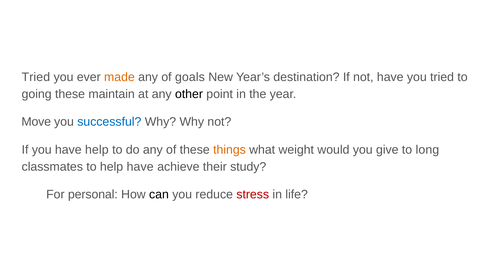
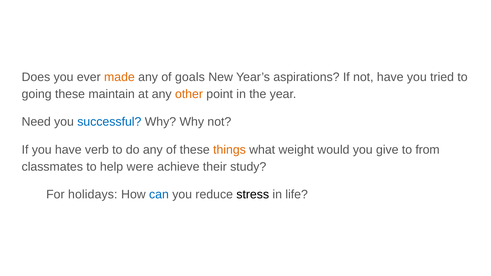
Tried: Tried -> Does (36, 77)
destination: destination -> aspirations (306, 77)
other colour: black -> orange (189, 94)
Move: Move -> Need (36, 122)
have help: help -> verb (97, 150)
long: long -> from (428, 150)
help have: have -> were (140, 167)
personal: personal -> holidays (93, 195)
can colour: black -> blue (159, 195)
stress colour: red -> black (253, 195)
